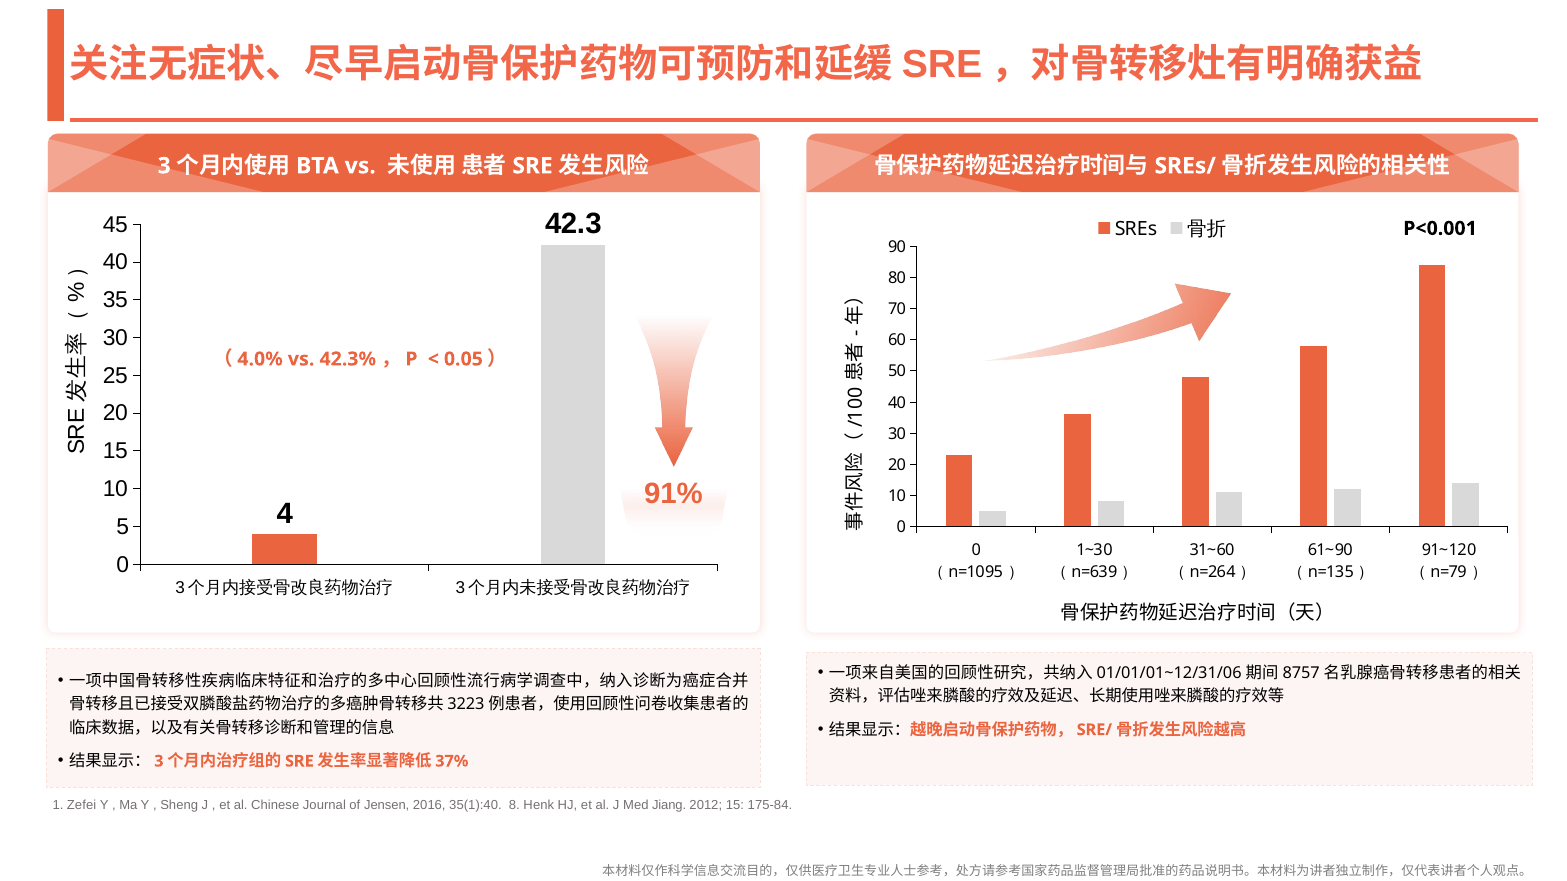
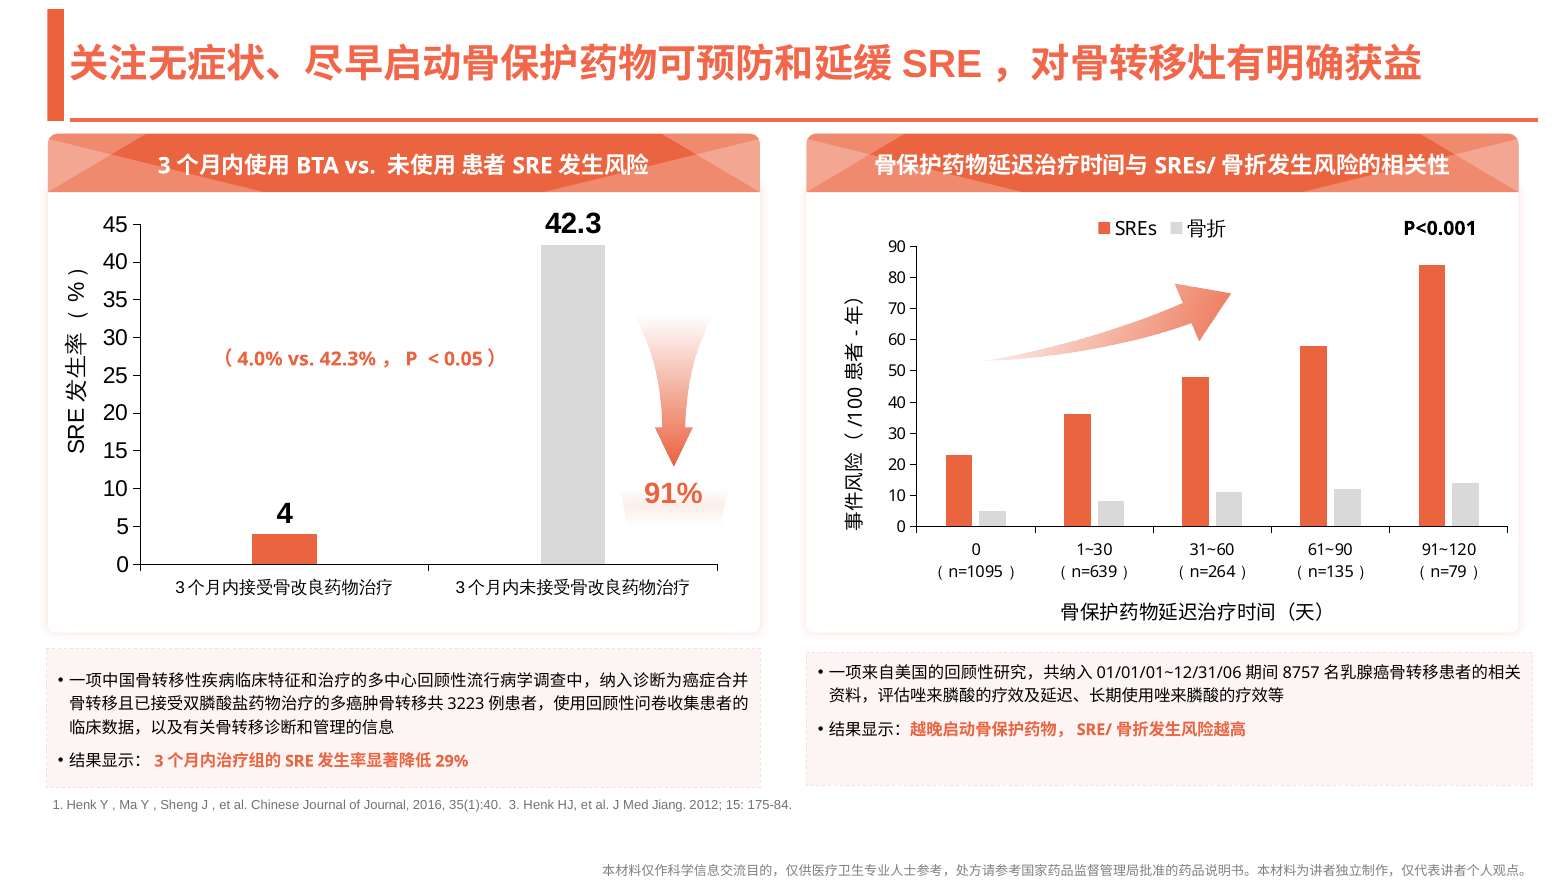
37%: 37% -> 29% (452, 762)
1 Zefei: Zefei -> Henk (82, 806)
of Jensen: Jensen -> Journal (387, 806)
35(1):40 8: 8 -> 3 (514, 806)
